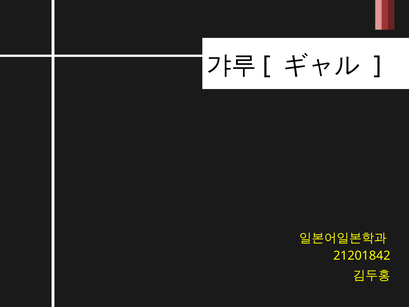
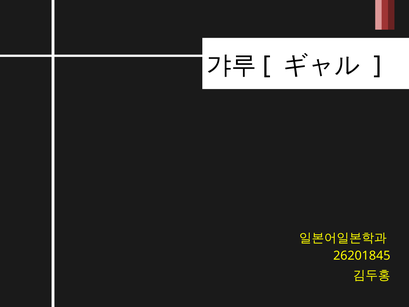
21201842: 21201842 -> 26201845 (362, 255)
